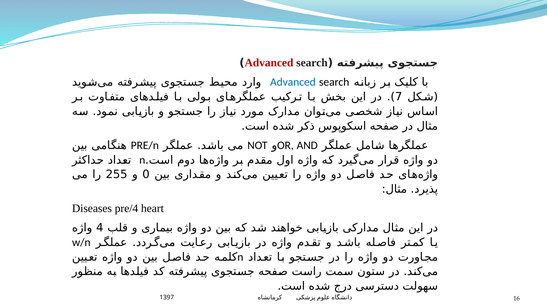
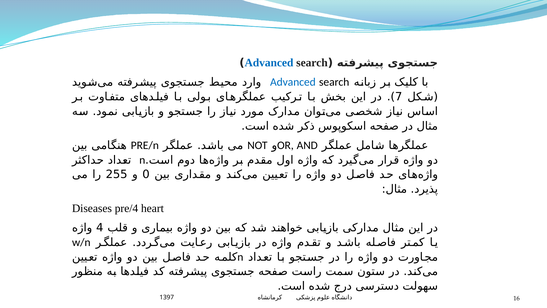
Advanced colour: red -> blue (269, 63)
